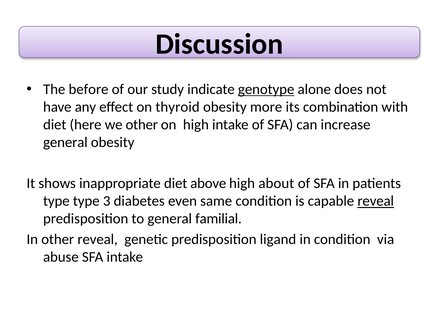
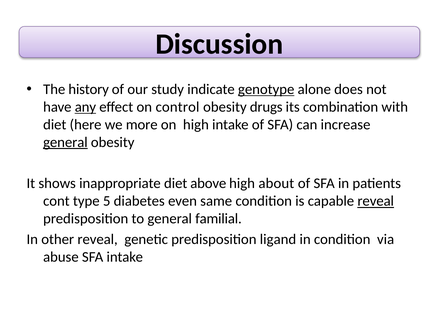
before: before -> history (89, 89)
any underline: none -> present (85, 107)
thyroid: thyroid -> control (178, 107)
more: more -> drugs (266, 107)
we other: other -> more (142, 125)
general underline: none -> present (65, 142)
type: type -> cont (56, 201)
3: 3 -> 5 (107, 201)
